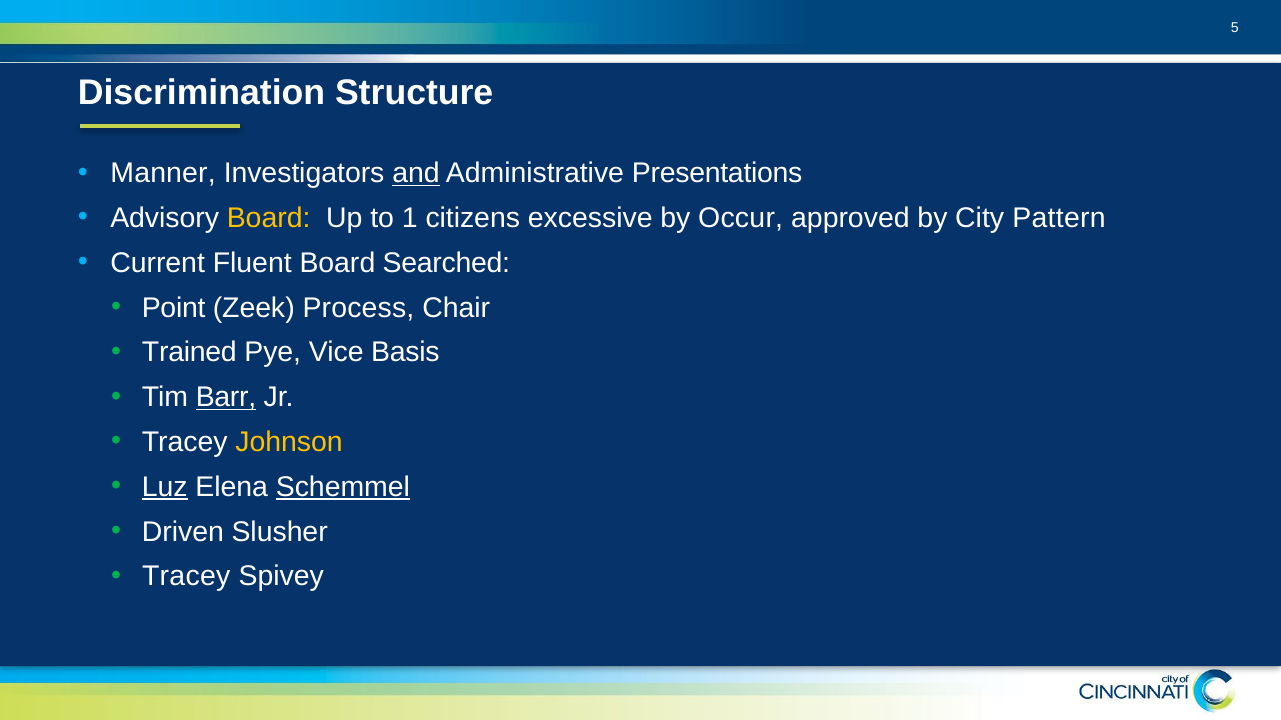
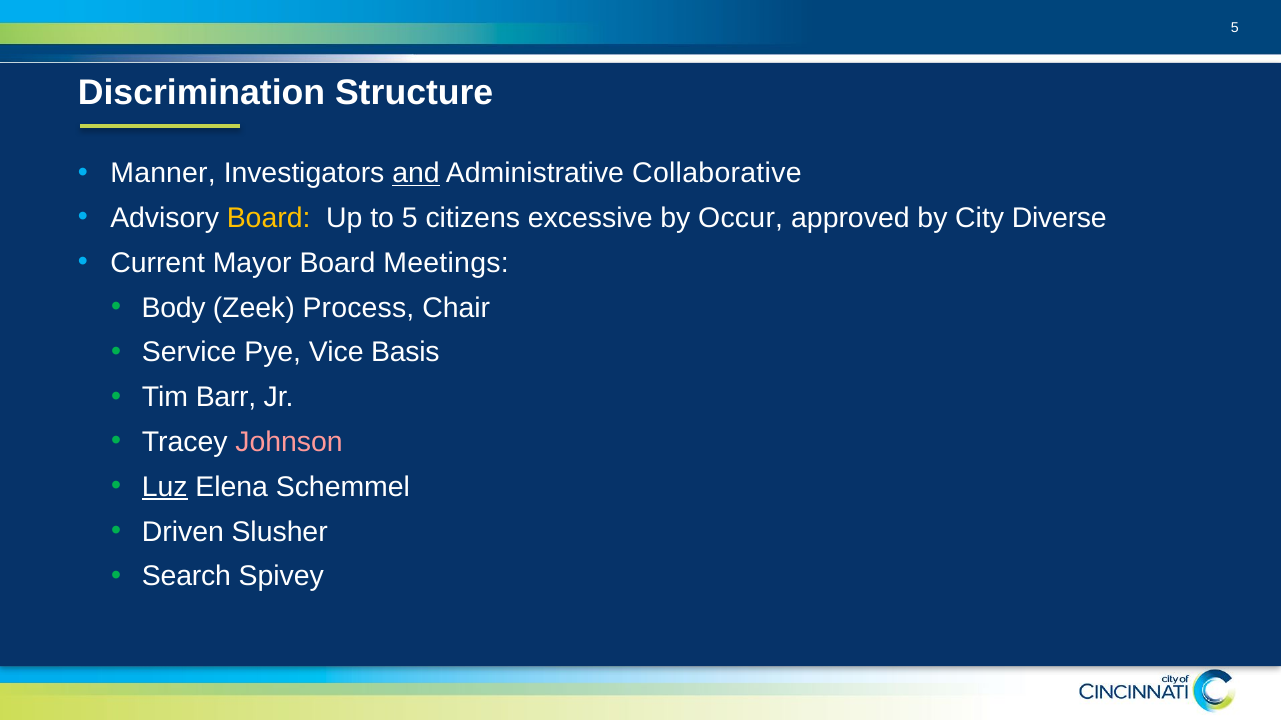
Presentations: Presentations -> Collaborative (717, 174)
to 1: 1 -> 5 (410, 218)
Pattern: Pattern -> Diverse (1059, 218)
Fluent: Fluent -> Mayor (252, 263)
Searched: Searched -> Meetings (446, 263)
Point: Point -> Body (174, 308)
Trained: Trained -> Service (189, 353)
Barr underline: present -> none (226, 398)
Johnson colour: yellow -> pink (289, 443)
Schemmel underline: present -> none (343, 487)
Tracey: Tracey -> Search (186, 577)
